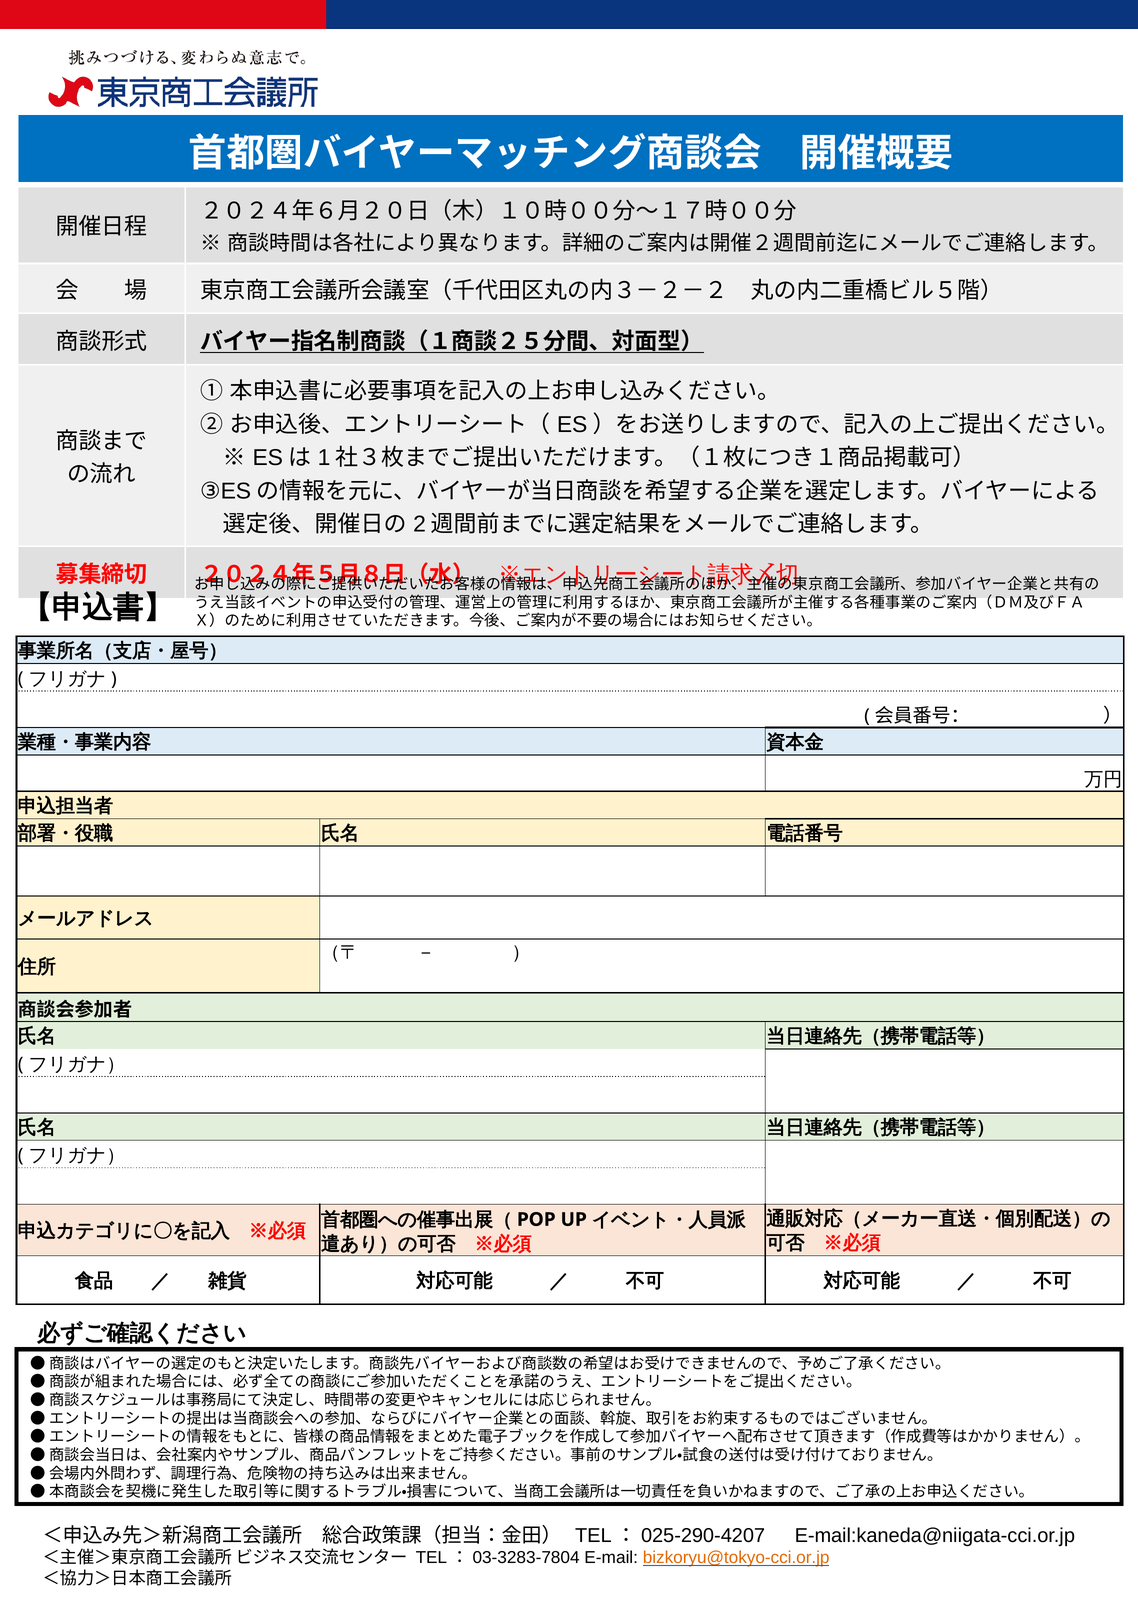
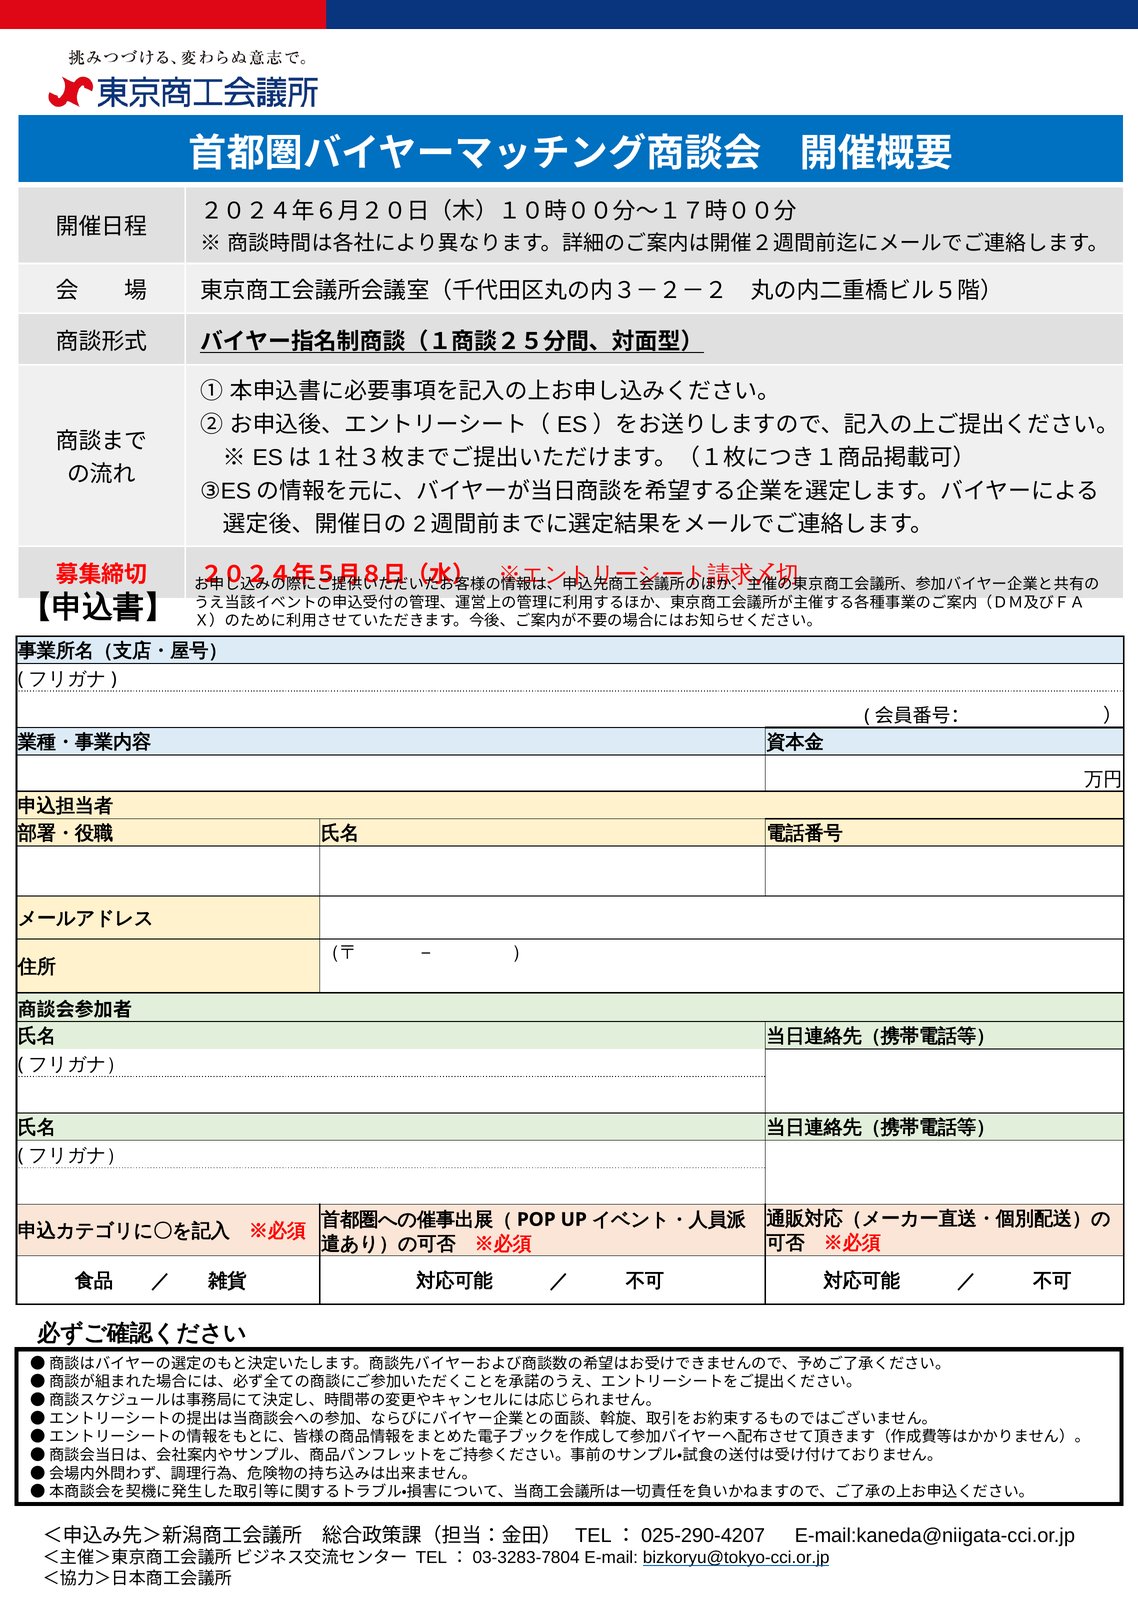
bizkoryu@tokyo-cci.or.jp colour: orange -> black (736, 1557)
